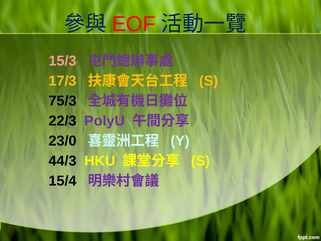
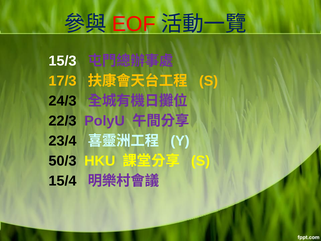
15/3 colour: pink -> white (63, 61)
75/3: 75/3 -> 24/3 (63, 101)
23/0: 23/0 -> 23/4 (63, 141)
44/3: 44/3 -> 50/3 (63, 161)
